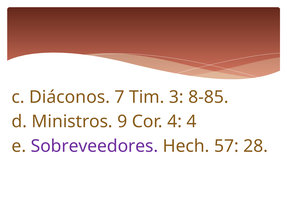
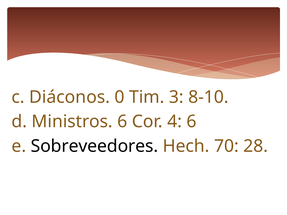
7: 7 -> 0 (120, 97)
8-85: 8-85 -> 8-10 (208, 97)
Ministros 9: 9 -> 6 (122, 122)
4 4: 4 -> 6 (192, 122)
Sobreveedores colour: purple -> black (94, 146)
57: 57 -> 70 (226, 146)
